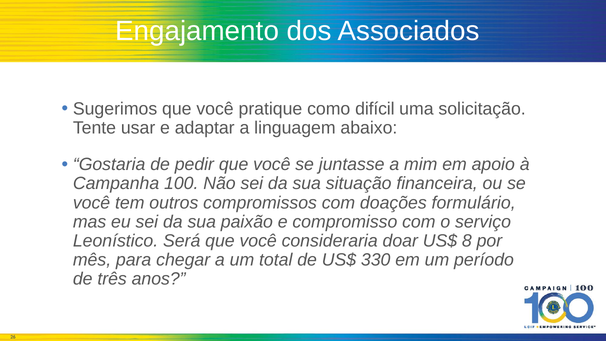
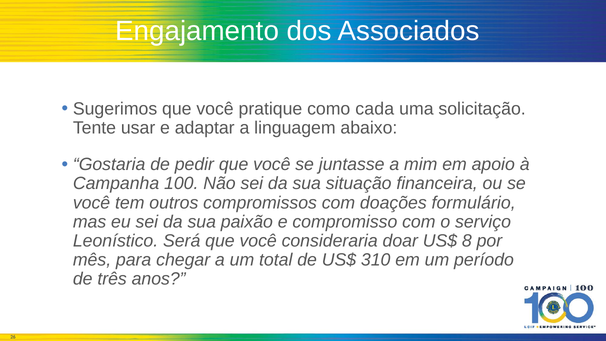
difícil: difícil -> cada (375, 109)
330: 330 -> 310 (376, 260)
